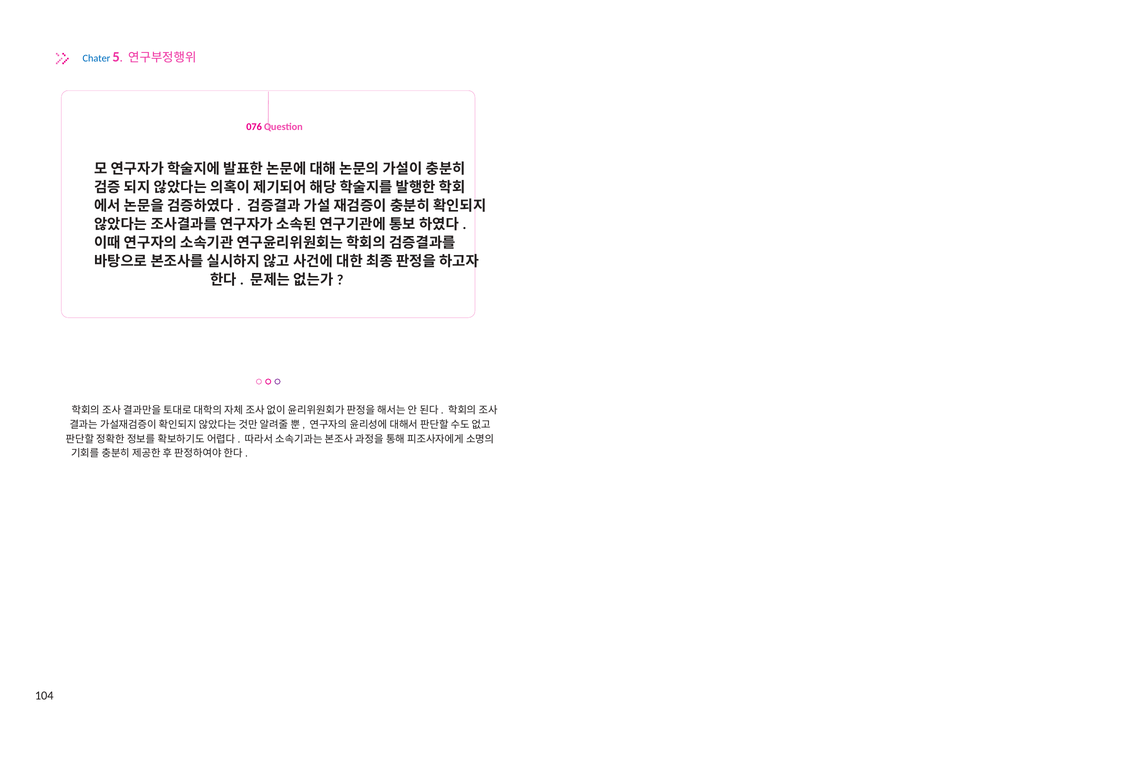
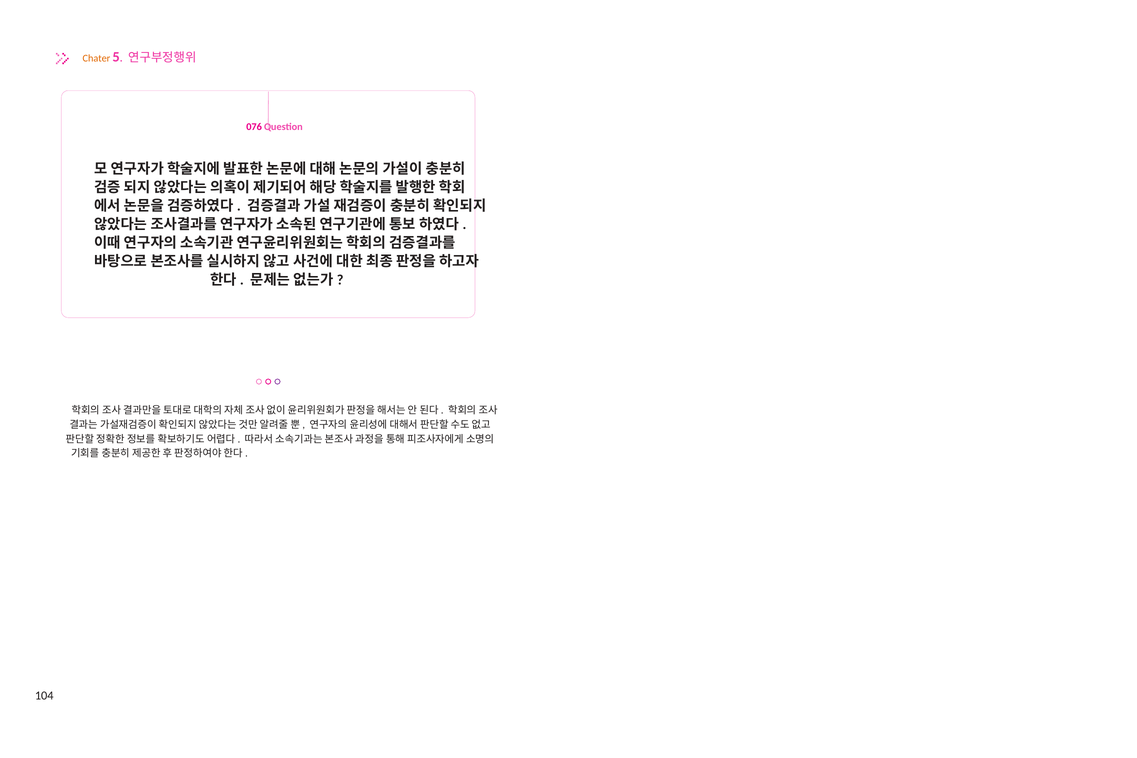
Chater colour: blue -> orange (96, 58)
